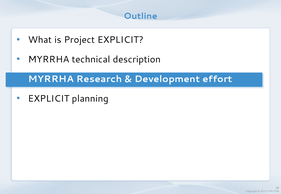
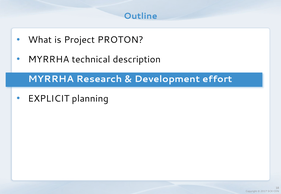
Project EXPLICIT: EXPLICIT -> PROTON (120, 40)
